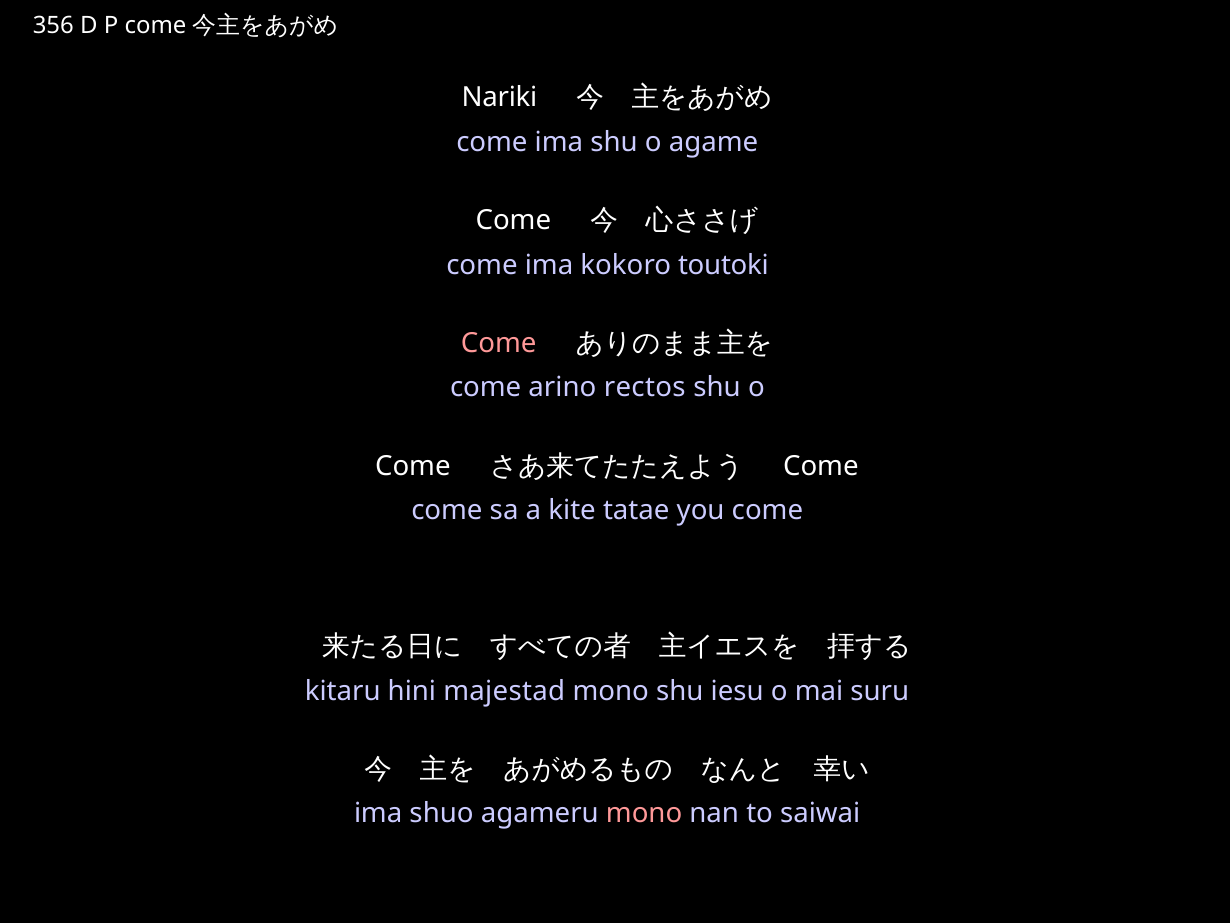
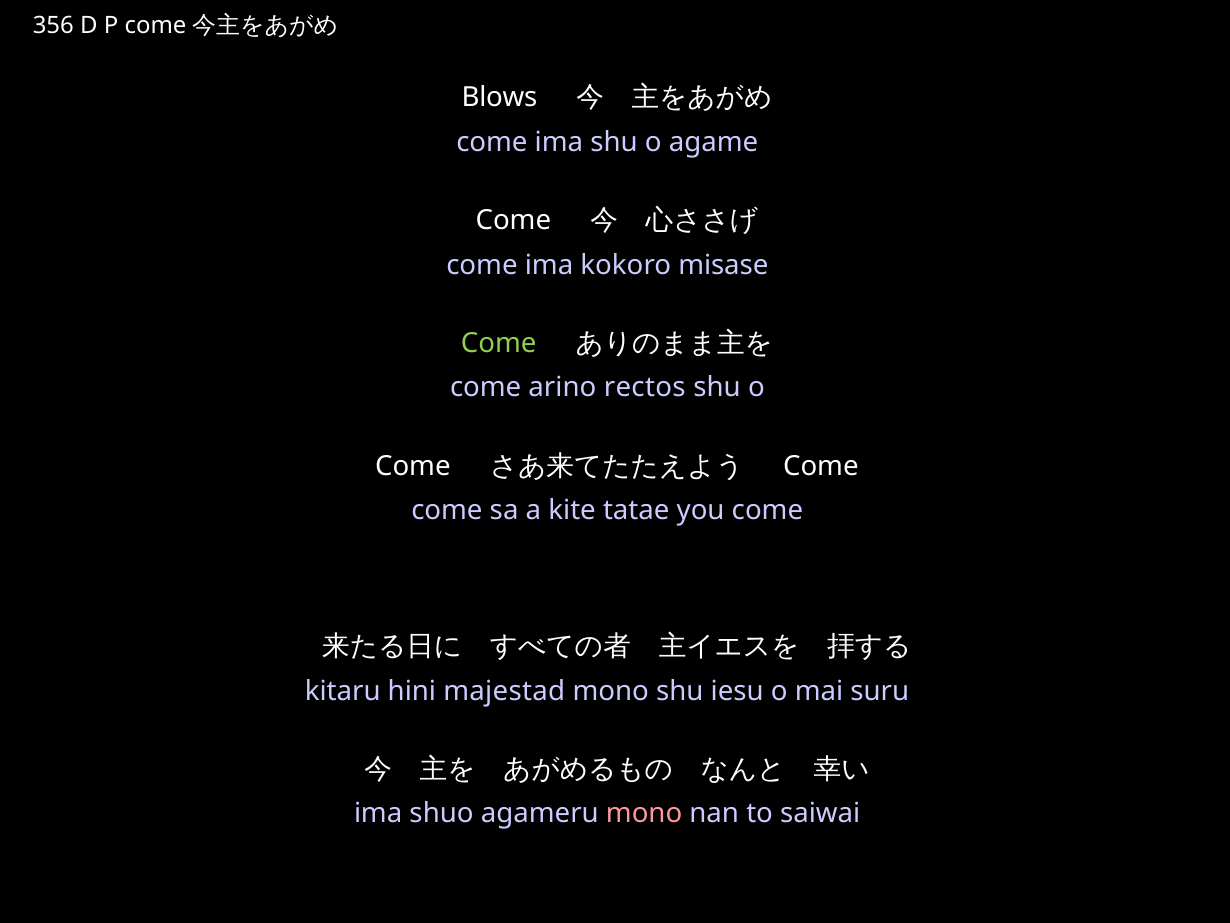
Nariki: Nariki -> Blows (499, 98)
toutoki: toutoki -> misase (723, 265)
Come colour: pink -> light green (499, 343)
